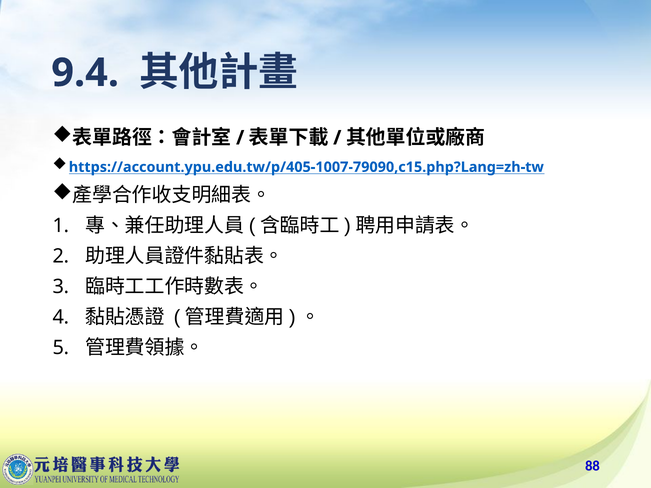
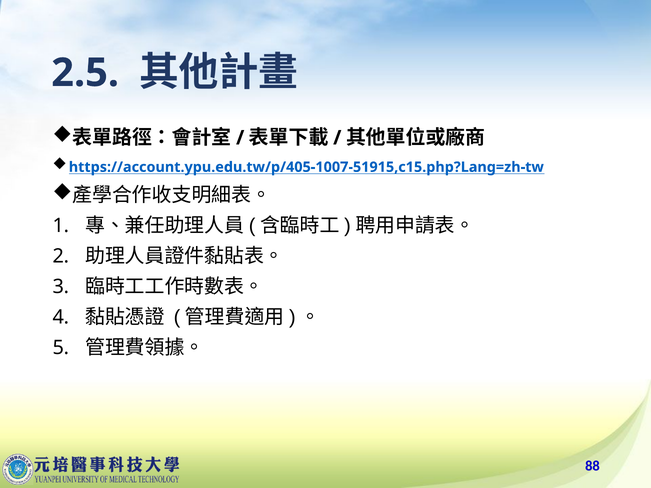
9.4: 9.4 -> 2.5 (85, 73)
https://account.ypu.edu.tw/p/405-1007-79090,c15.php?Lang=zh-tw: https://account.ypu.edu.tw/p/405-1007-79090,c15.php?Lang=zh-tw -> https://account.ypu.edu.tw/p/405-1007-51915,c15.php?Lang=zh-tw (306, 167)
